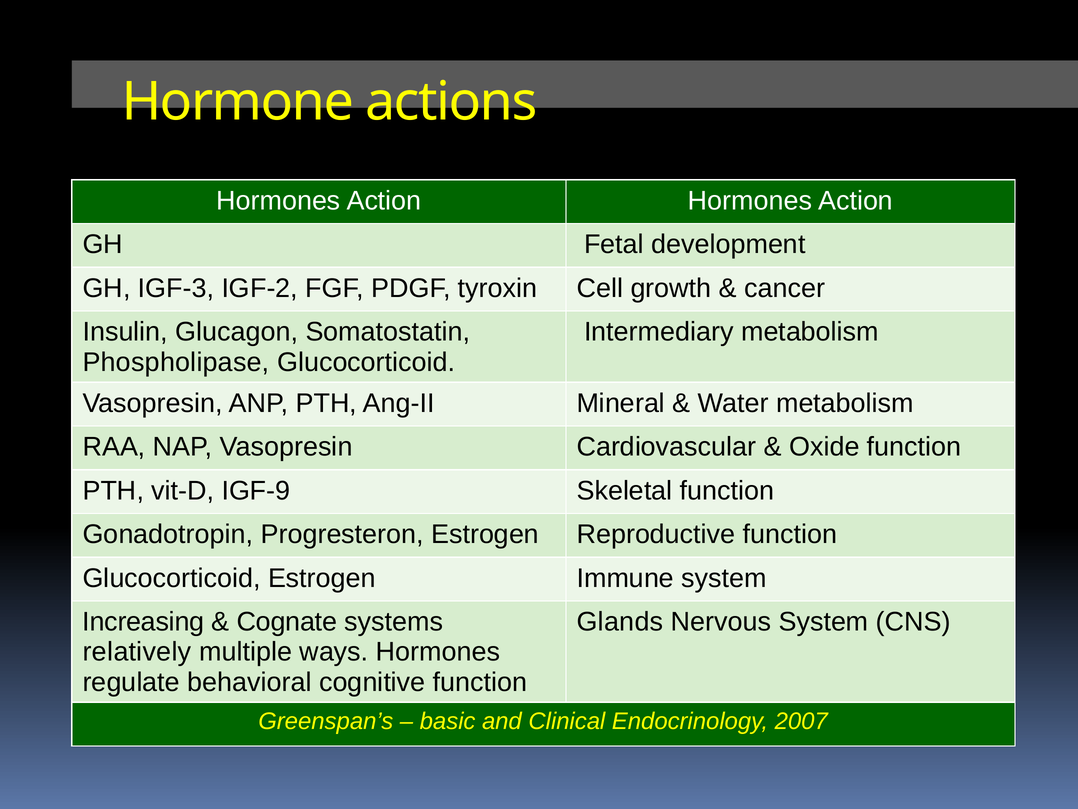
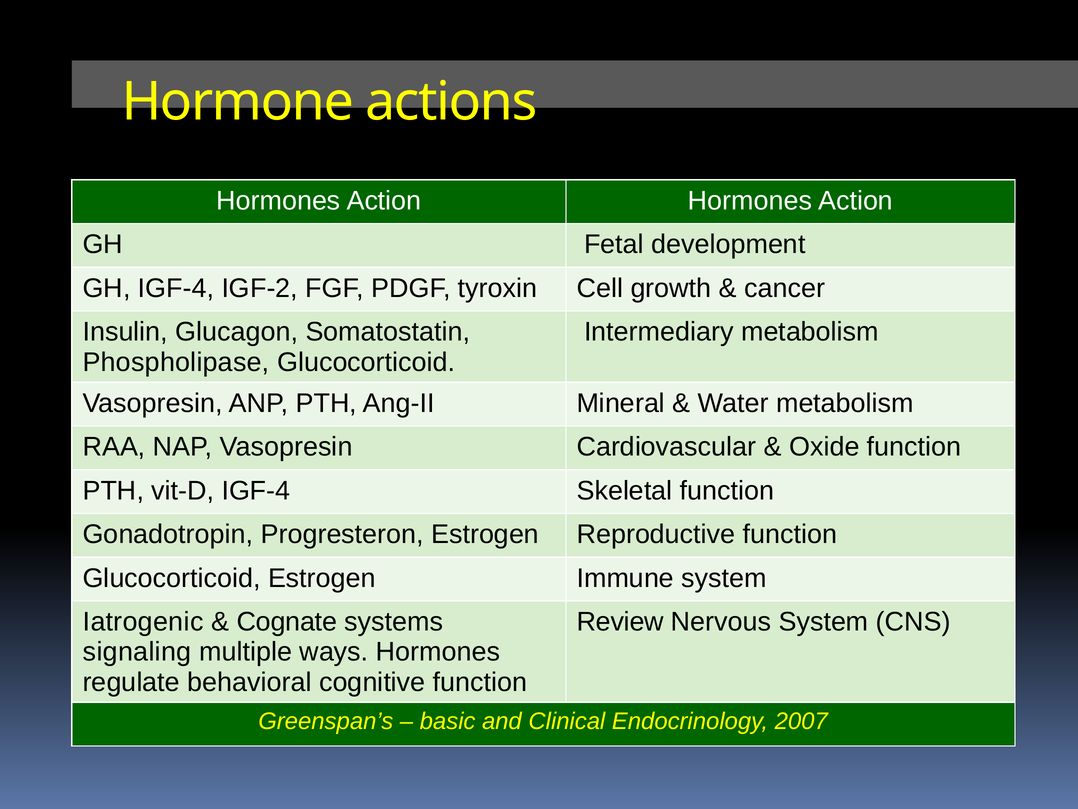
GH IGF-3: IGF-3 -> IGF-4 (176, 288)
vit-D IGF-9: IGF-9 -> IGF-4 (256, 490)
Increasing: Increasing -> Iatrogenic (143, 621)
Glands: Glands -> Review (620, 621)
relatively: relatively -> signaling (137, 652)
